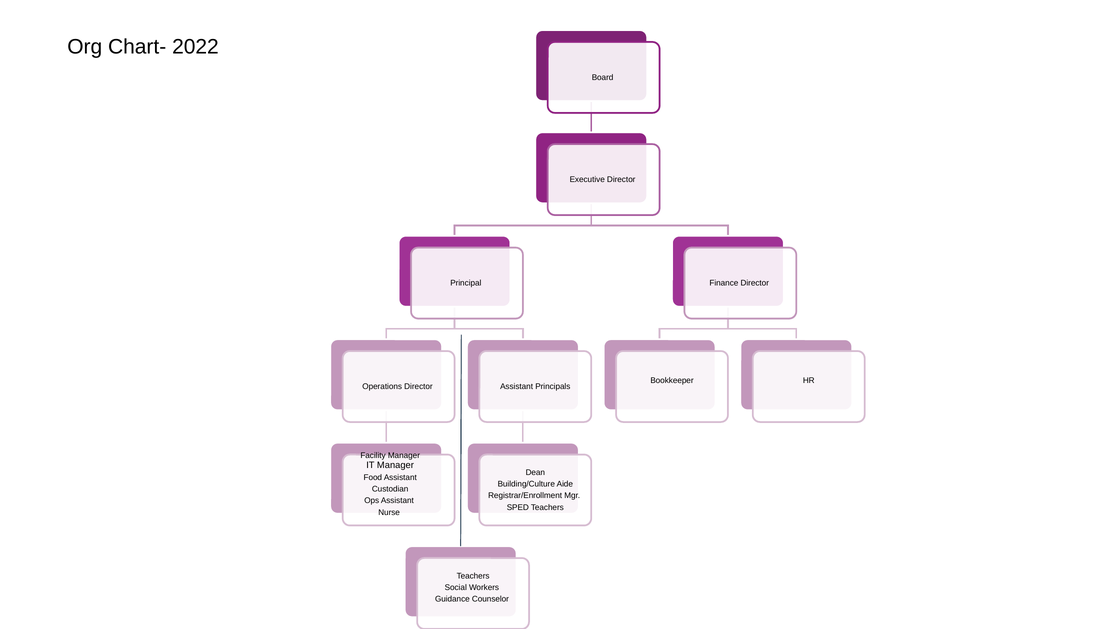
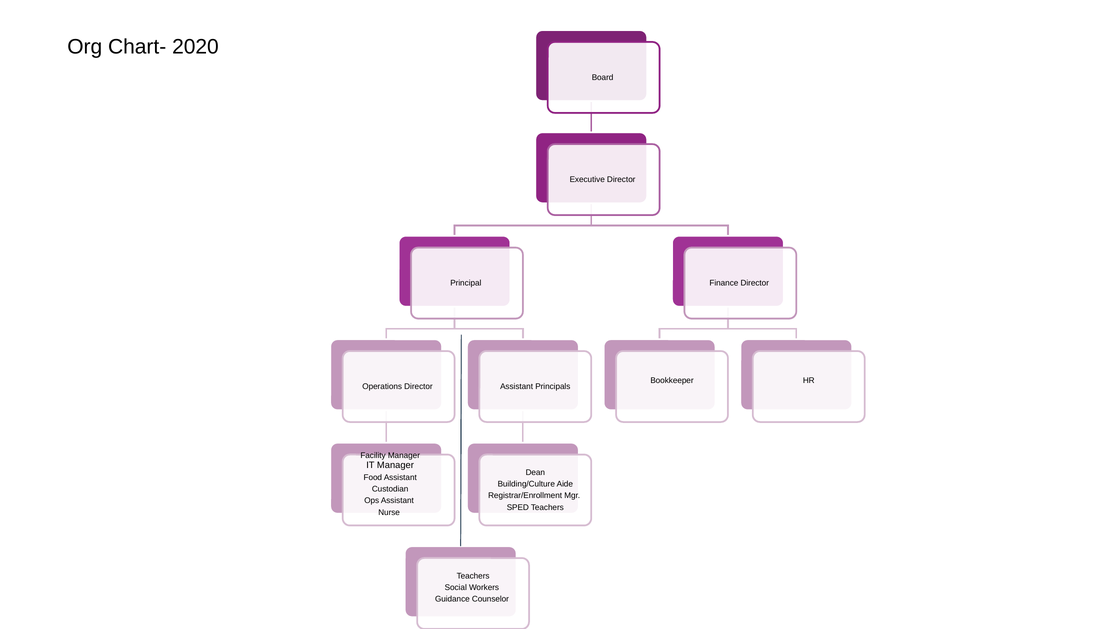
2022: 2022 -> 2020 (195, 47)
